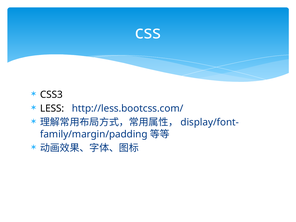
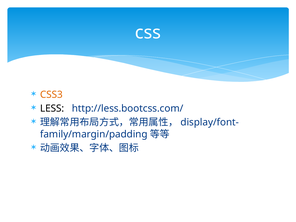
CSS3 colour: black -> orange (51, 95)
